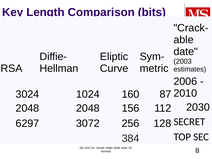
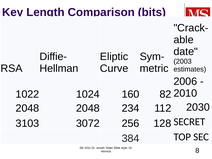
3024: 3024 -> 1022 (27, 94)
87: 87 -> 82 (165, 94)
156: 156 -> 234 (131, 108)
6297: 6297 -> 3103 (27, 123)
